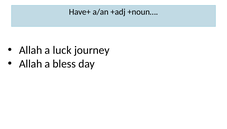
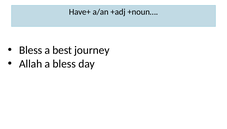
Allah: Allah -> Bless (31, 50)
luck: luck -> best (62, 50)
